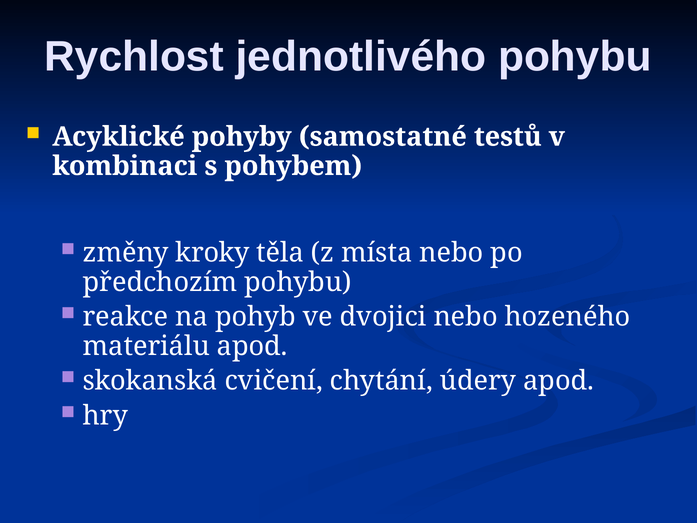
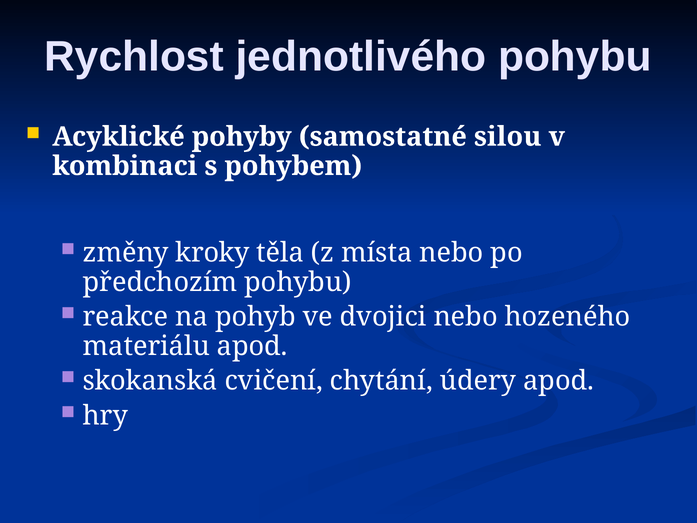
testů: testů -> silou (508, 137)
